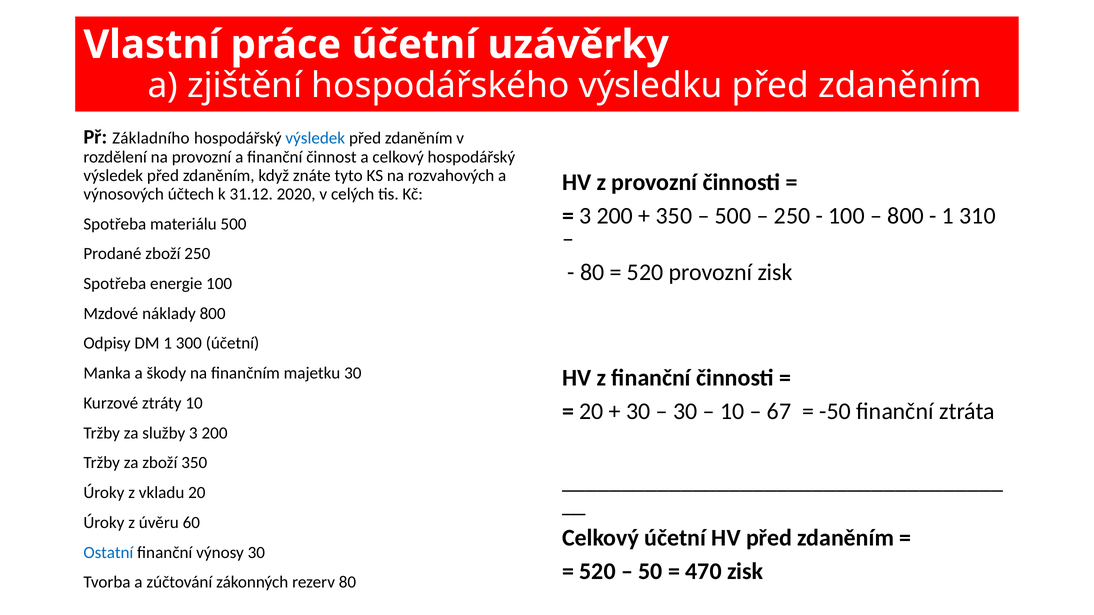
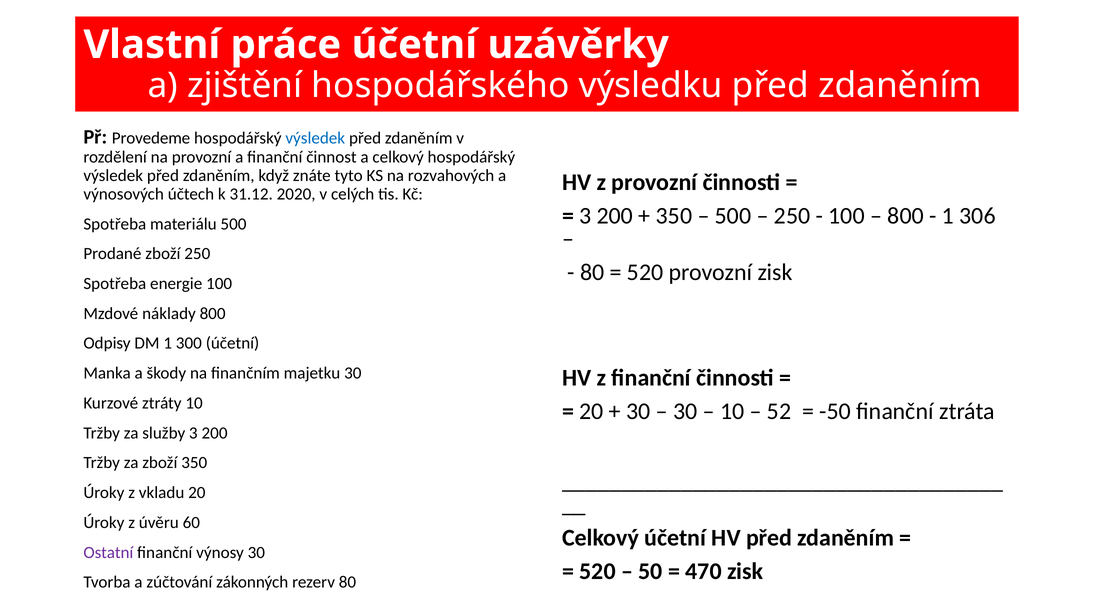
Základního: Základního -> Provedeme (151, 138)
310: 310 -> 306 (977, 216)
67: 67 -> 52 (779, 412)
Ostatní colour: blue -> purple (108, 553)
